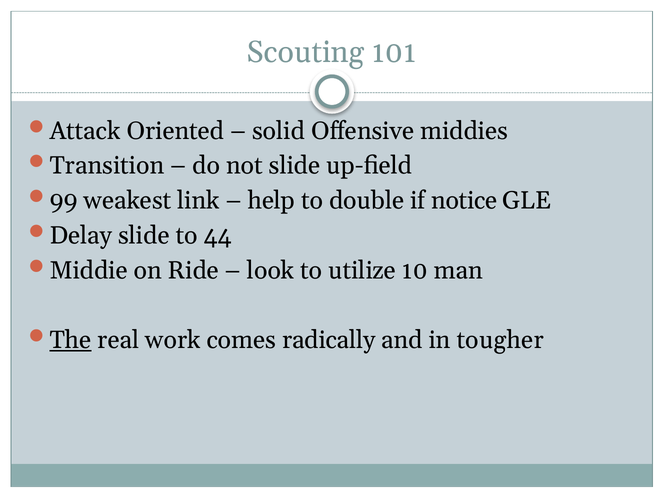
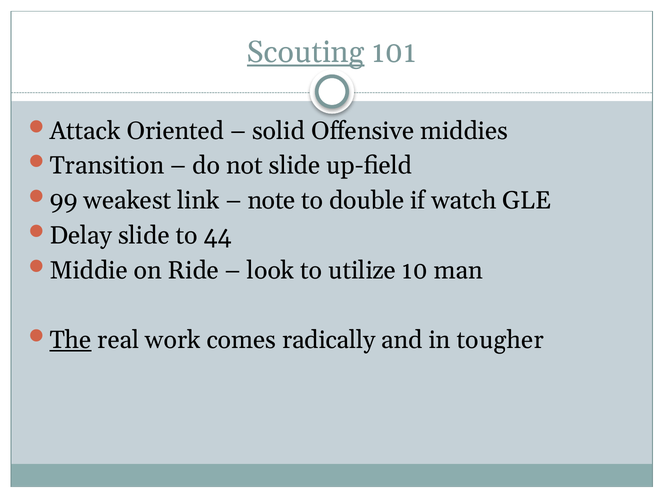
Scouting underline: none -> present (306, 52)
help: help -> note (272, 201)
notice: notice -> watch (464, 201)
